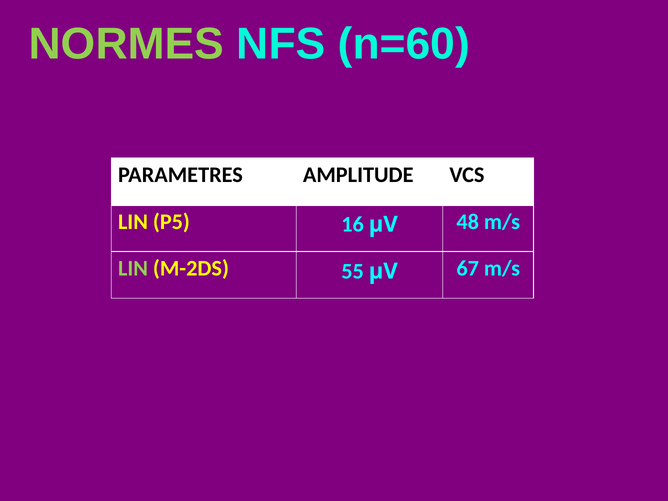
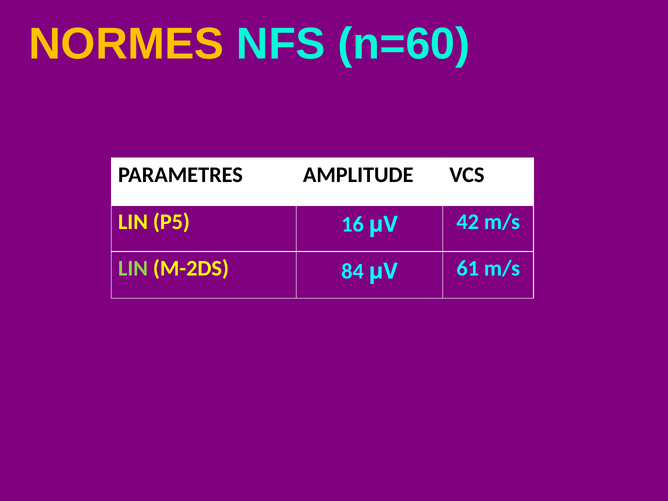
NORMES colour: light green -> yellow (126, 44)
48: 48 -> 42 (468, 222)
55: 55 -> 84 (353, 271)
67: 67 -> 61 (468, 269)
